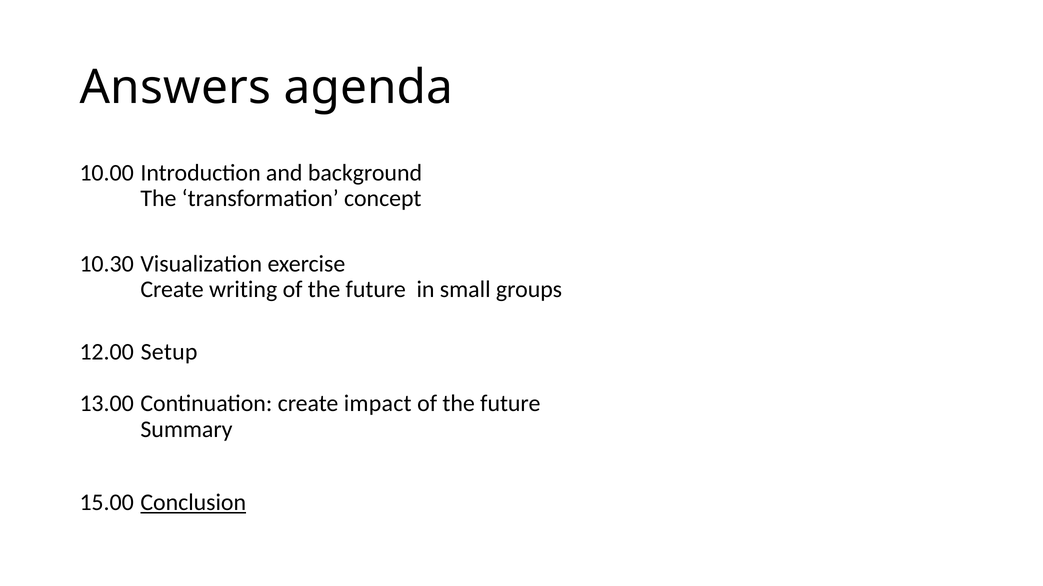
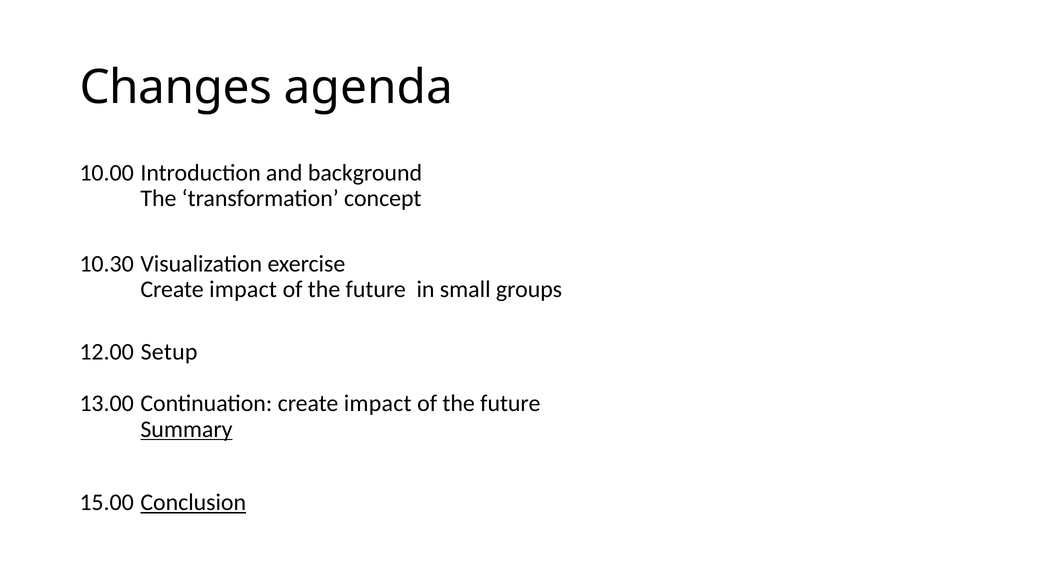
Answers: Answers -> Changes (176, 88)
writing: writing -> impact (243, 290)
Summary underline: none -> present (186, 430)
